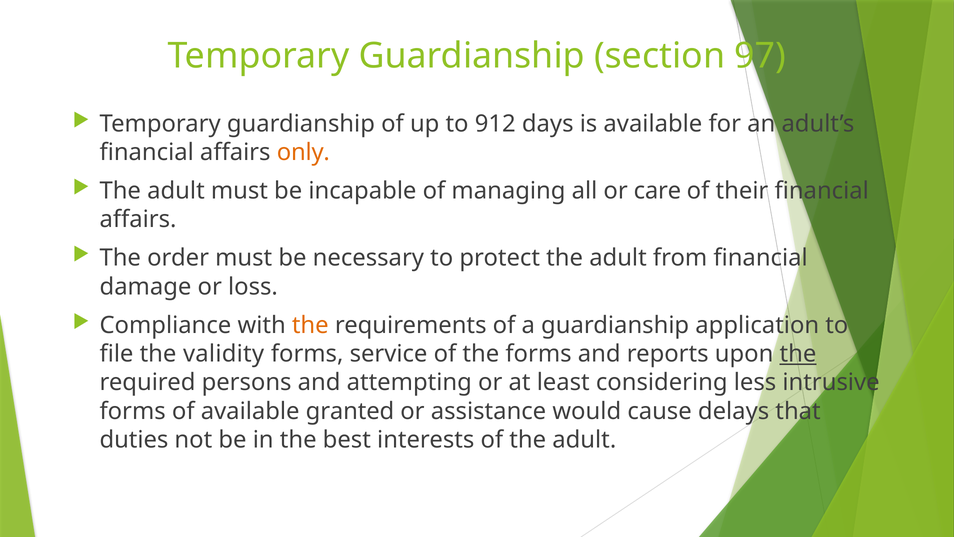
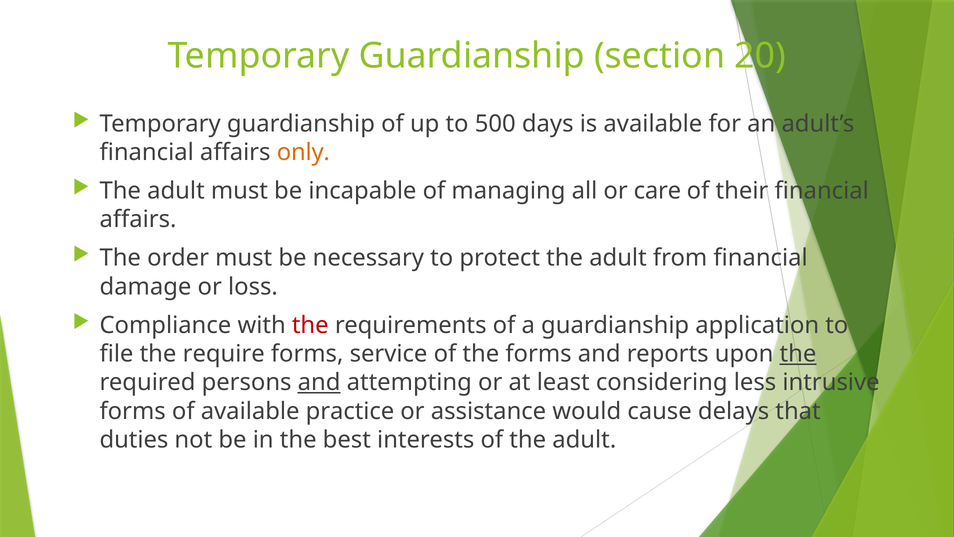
97: 97 -> 20 (760, 56)
912: 912 -> 500 (495, 124)
the colour: orange -> red (310, 325)
validity: validity -> require (224, 354)
and underline: none -> present (319, 382)
granted: granted -> practice (350, 411)
